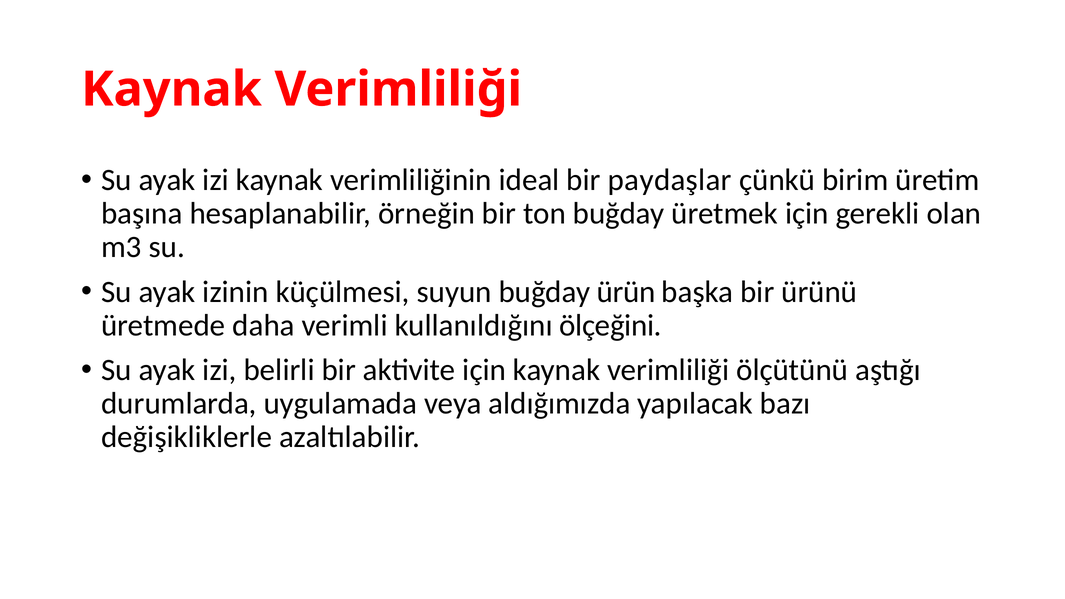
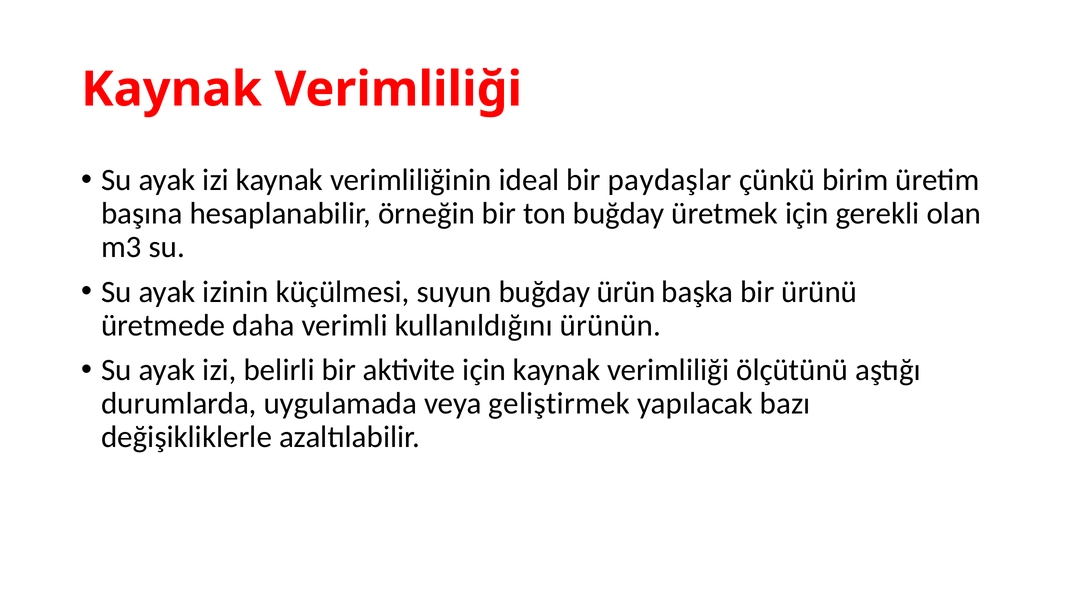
ölçeğini: ölçeğini -> ürünün (610, 325)
aldığımızda: aldığımızda -> geliştirmek (559, 404)
